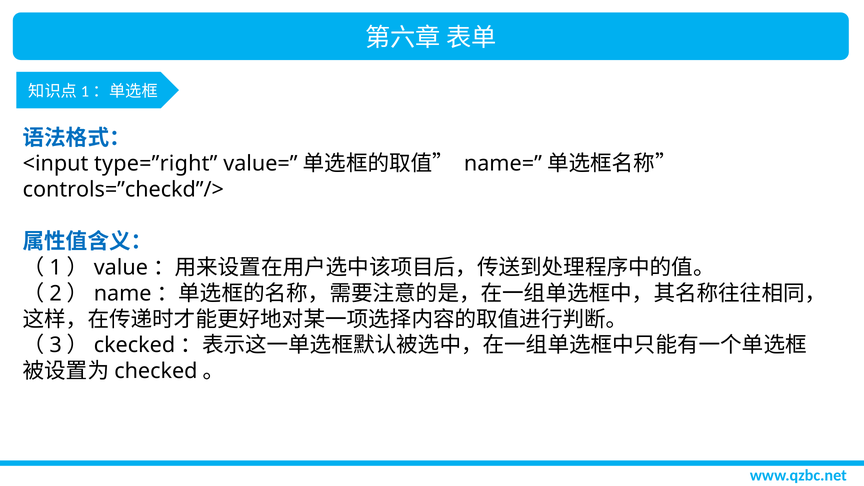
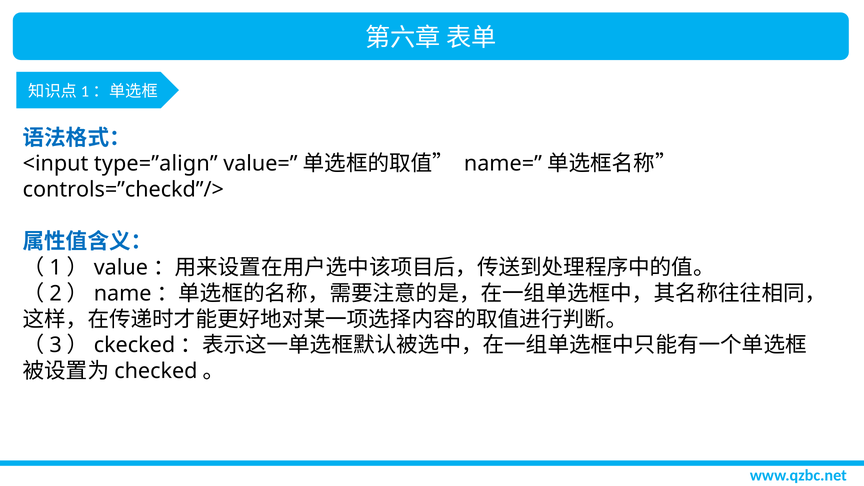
type=”right: type=”right -> type=”align (156, 164)
